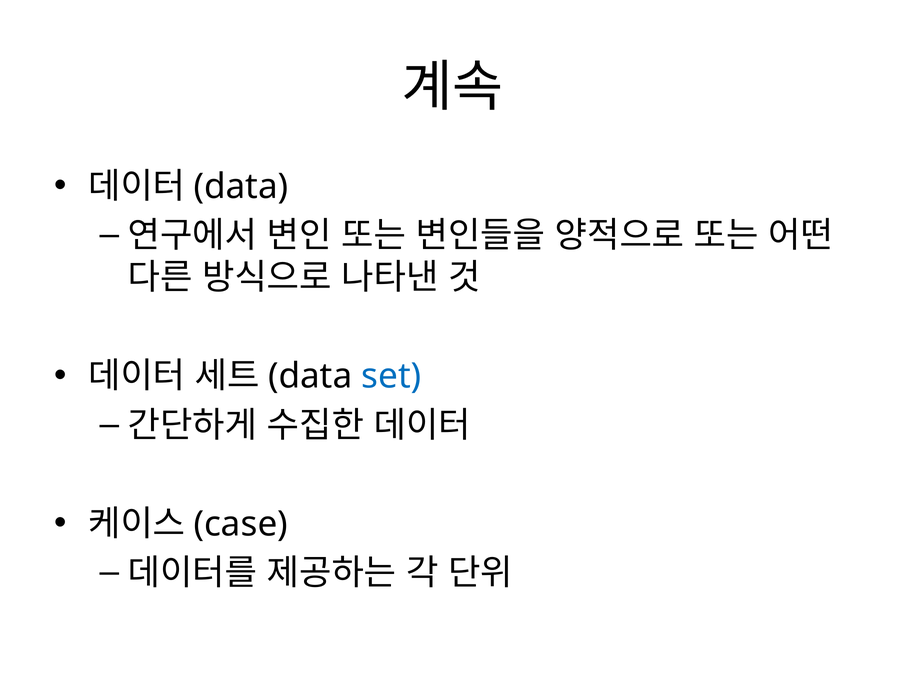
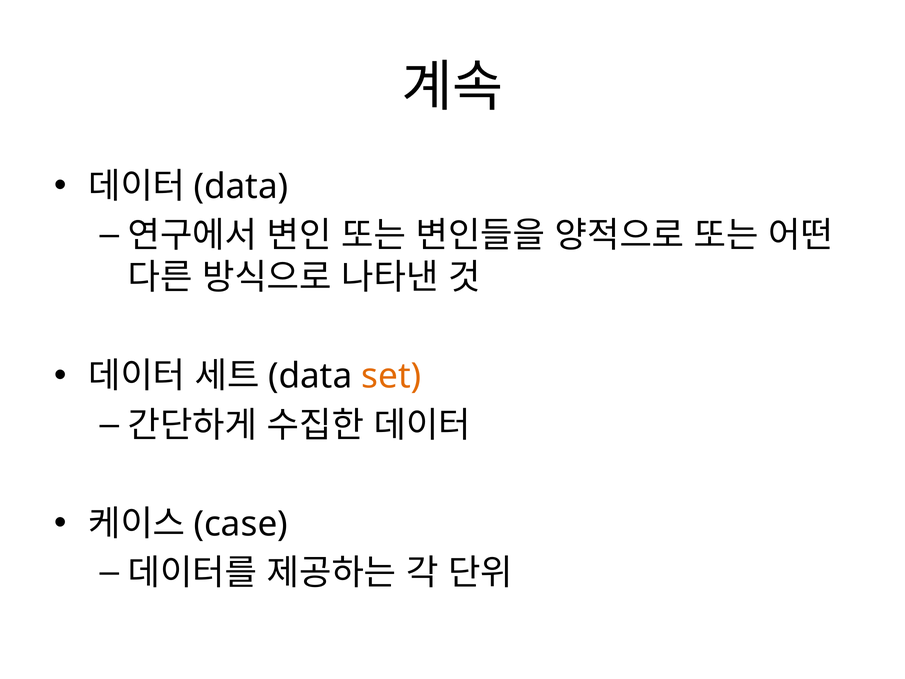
set colour: blue -> orange (391, 376)
